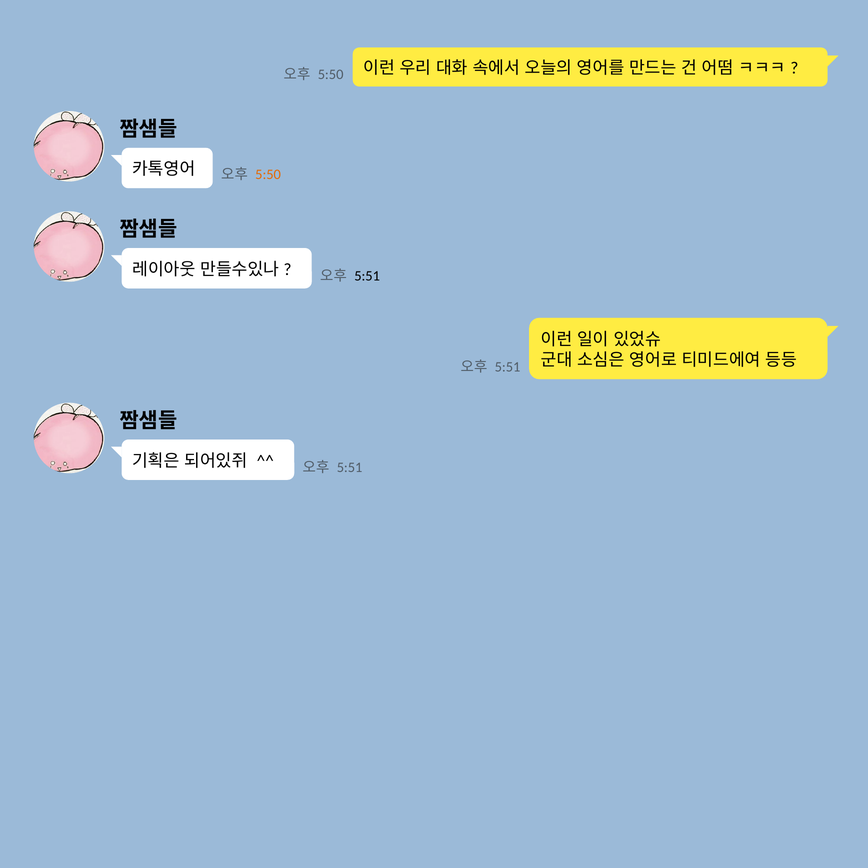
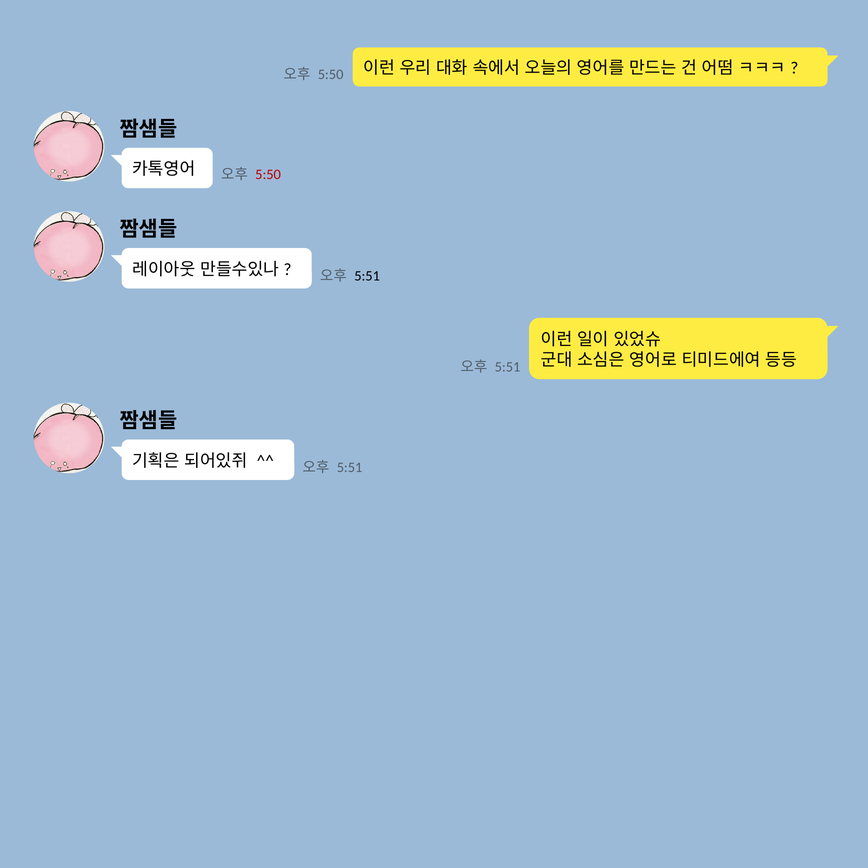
5:50 colour: orange -> red (268, 175)
